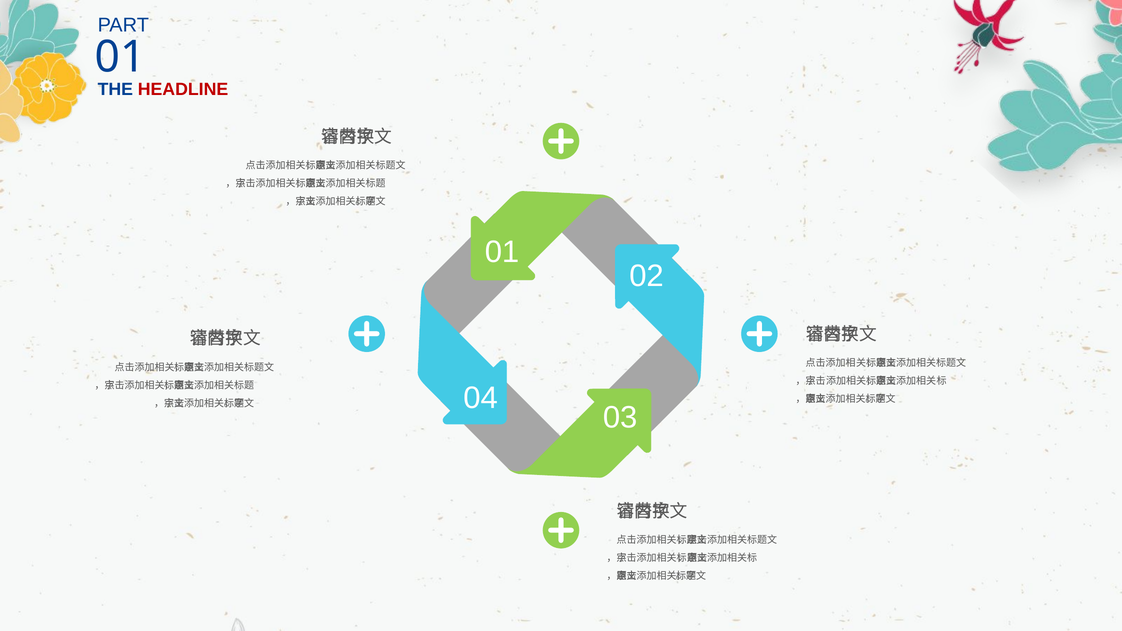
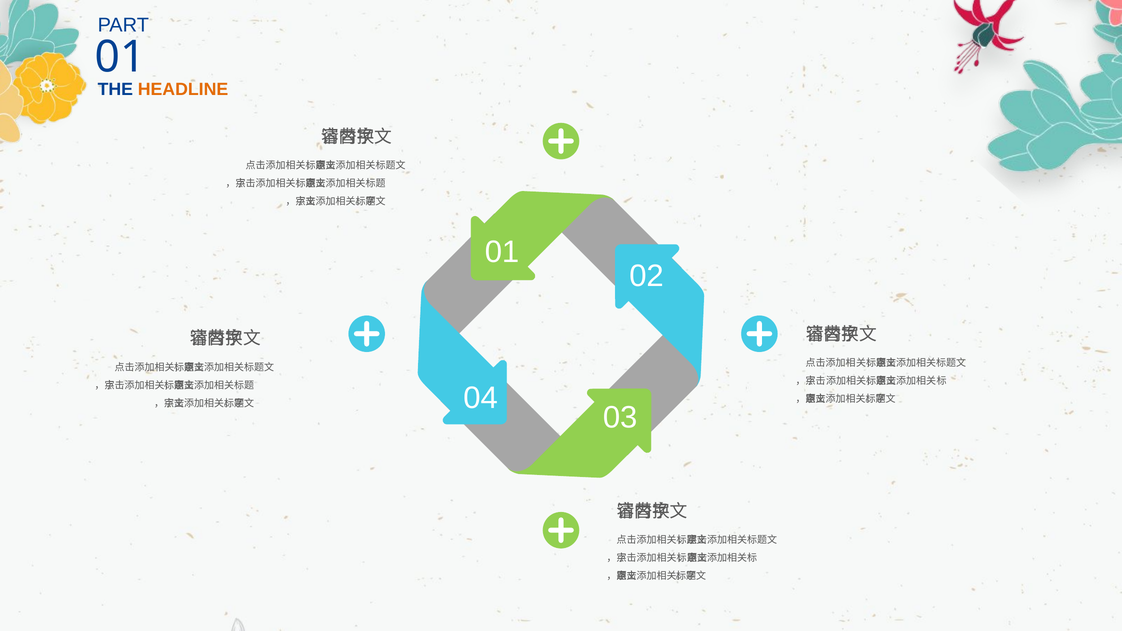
HEADLINE colour: red -> orange (183, 90)
